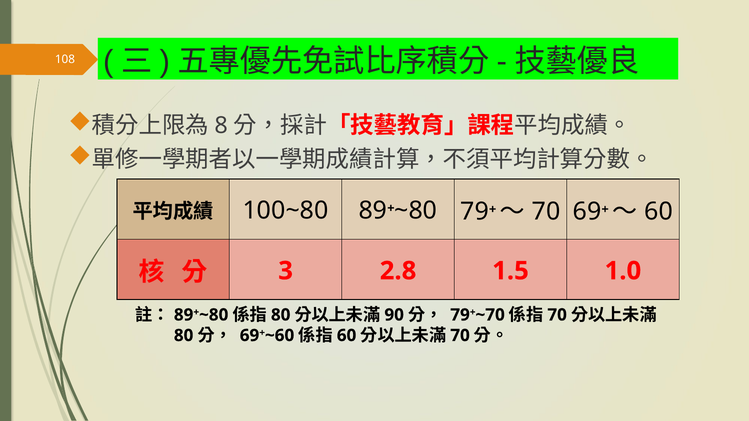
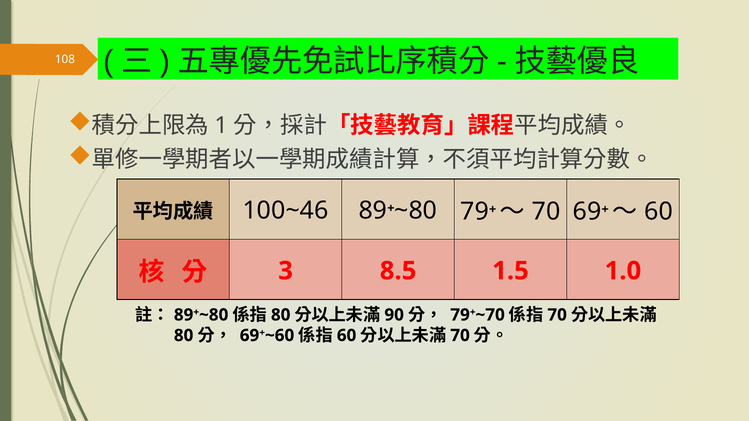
8: 8 -> 1 (221, 126)
100~80: 100~80 -> 100~46 (286, 211)
2.8: 2.8 -> 8.5 (398, 271)
